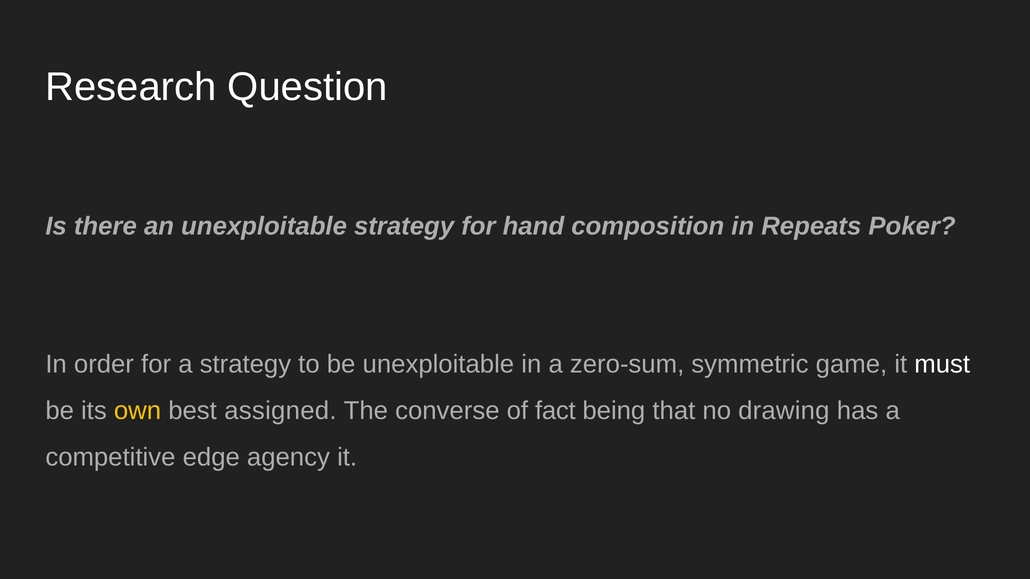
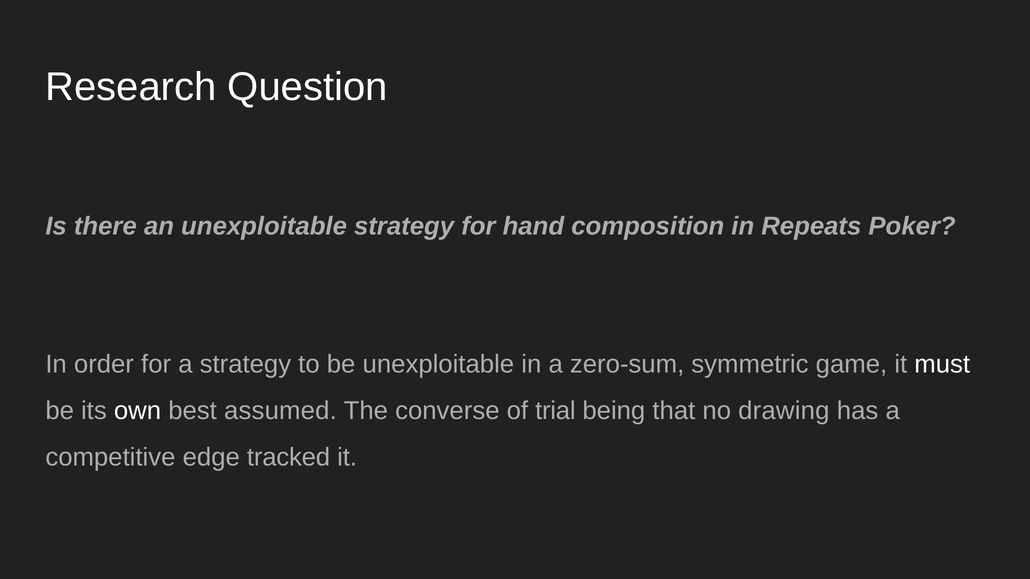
own colour: yellow -> white (138, 411)
assigned: assigned -> assumed (280, 411)
fact: fact -> trial (555, 411)
agency: agency -> tracked (289, 457)
